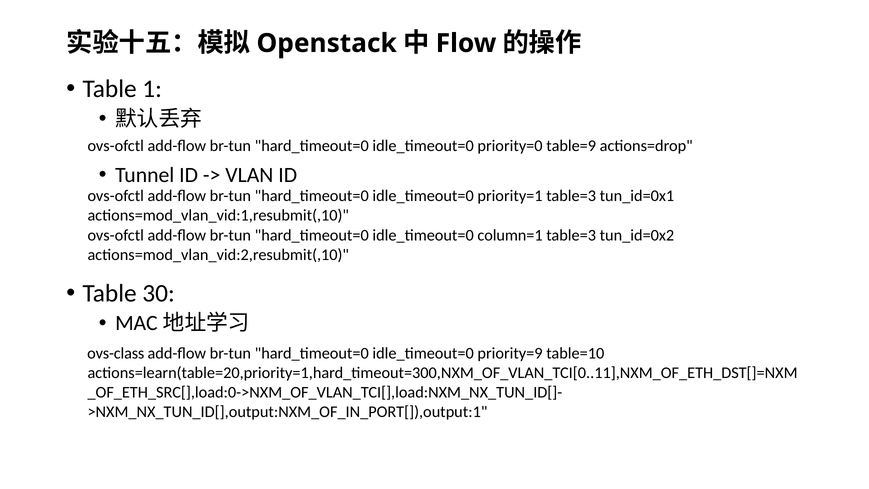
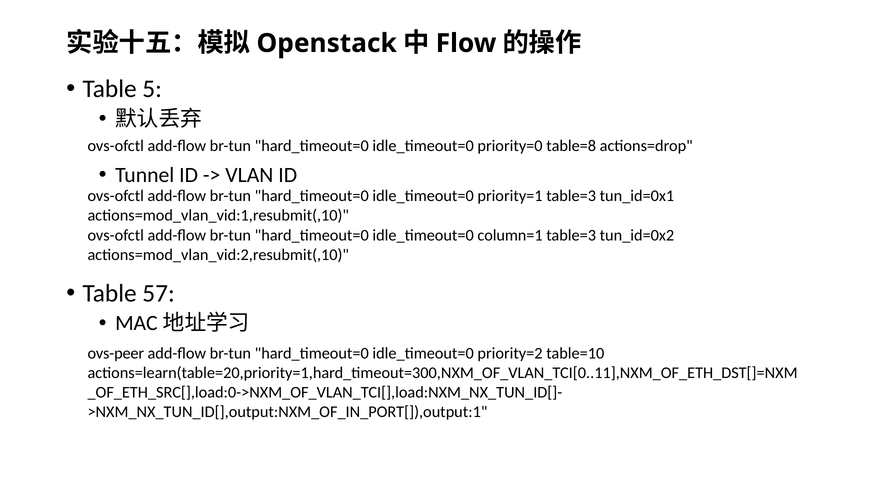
1: 1 -> 5 (152, 89)
table=9: table=9 -> table=8 (571, 146)
30: 30 -> 57 (159, 293)
ovs-class: ovs-class -> ovs-peer (116, 353)
priority=9: priority=9 -> priority=2 (510, 353)
